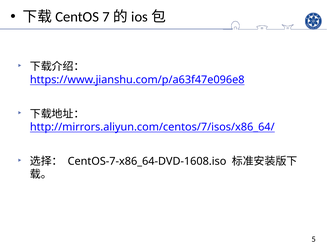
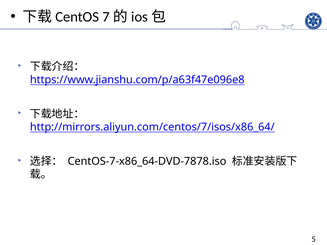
CentOS-7-x86_64-DVD-1608.iso: CentOS-7-x86_64-DVD-1608.iso -> CentOS-7-x86_64-DVD-7878.iso (147, 161)
